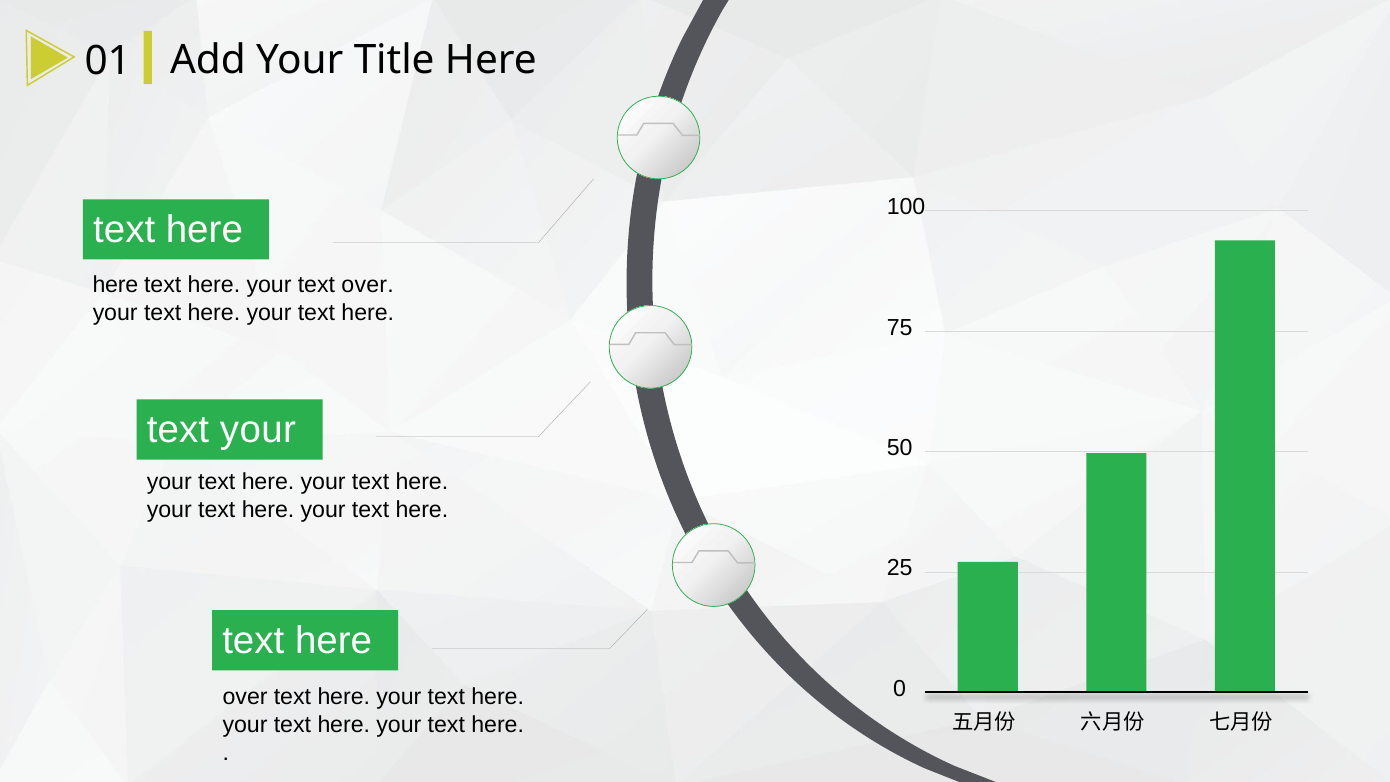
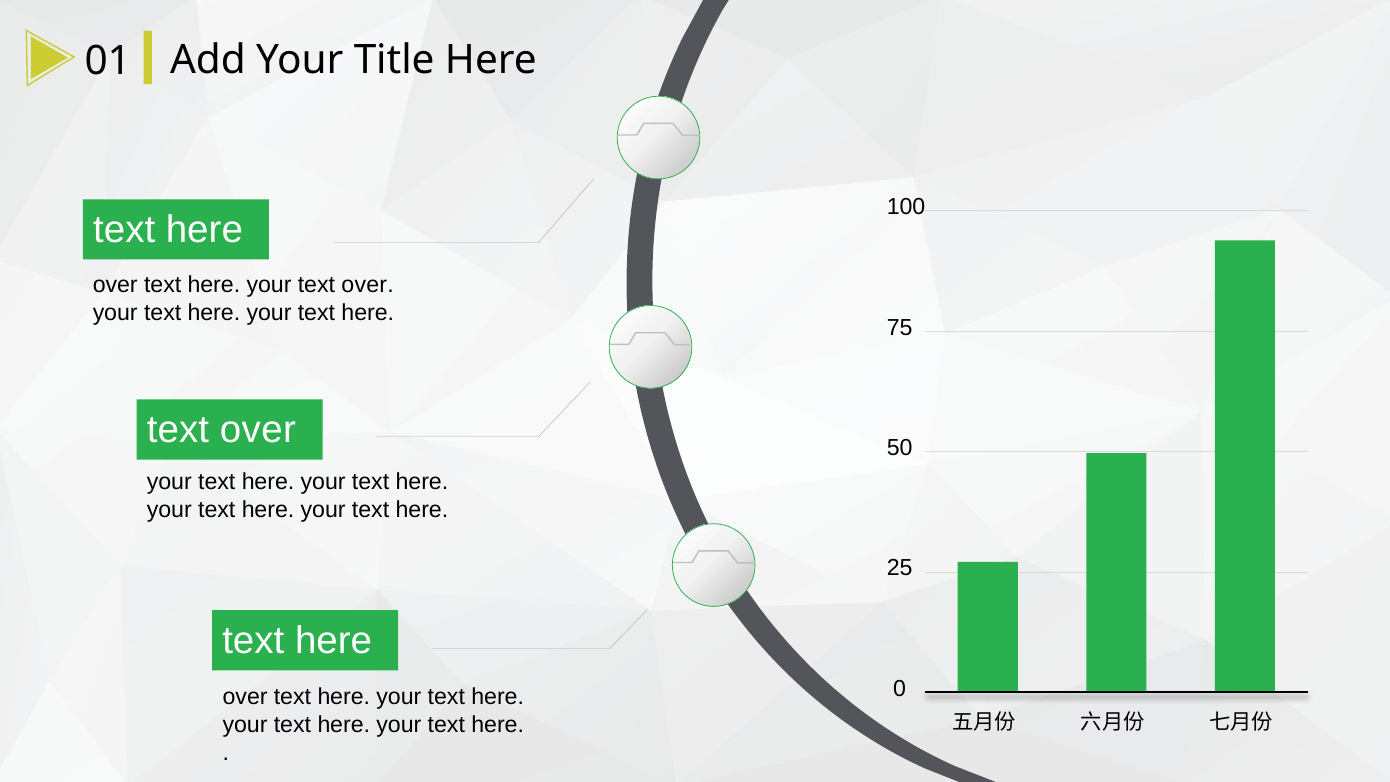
here: here -> over (115, 285)
your: your -> over (258, 430)
